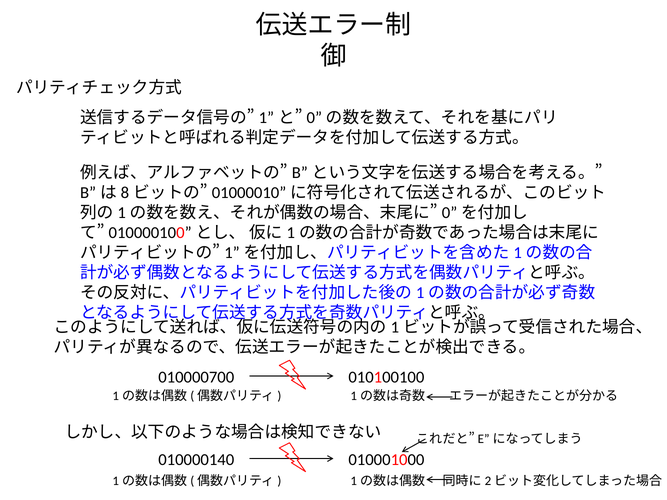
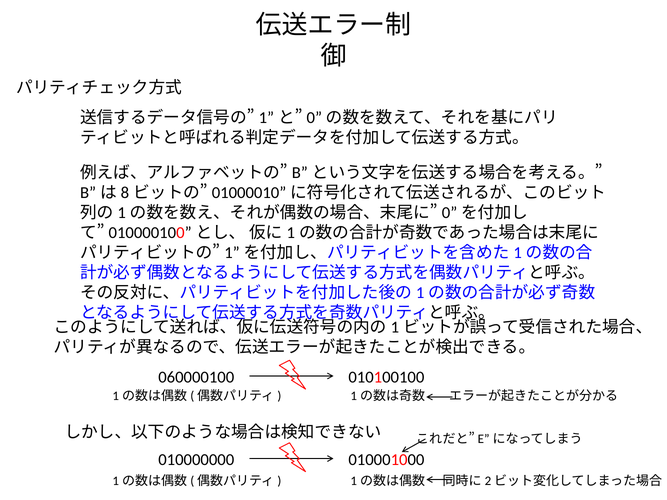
010000700: 010000700 -> 060000100 (196, 377)
010000140: 010000140 -> 010000000 (196, 460)
